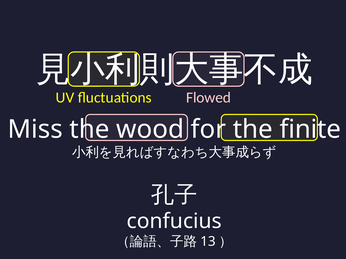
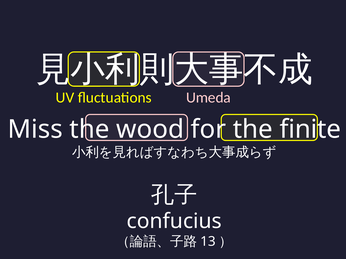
Flowed: Flowed -> Umeda (208, 98)
